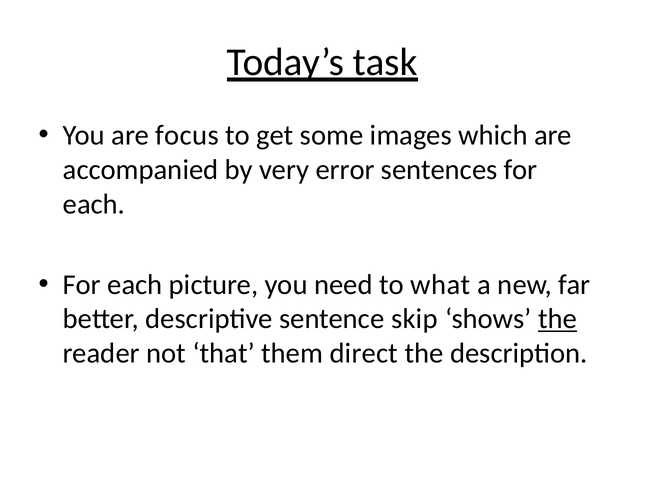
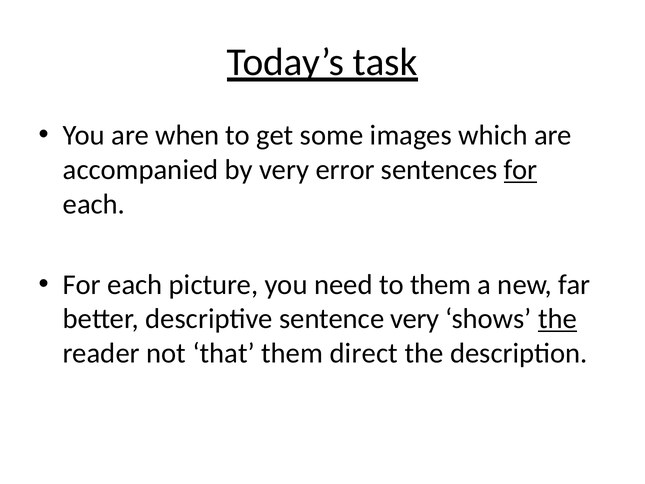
focus: focus -> when (187, 135)
for underline: none -> present (521, 170)
to what: what -> them (441, 284)
sentence skip: skip -> very (415, 319)
